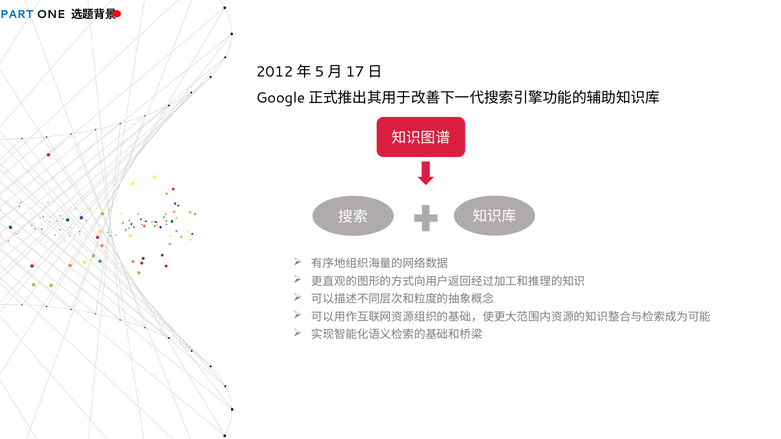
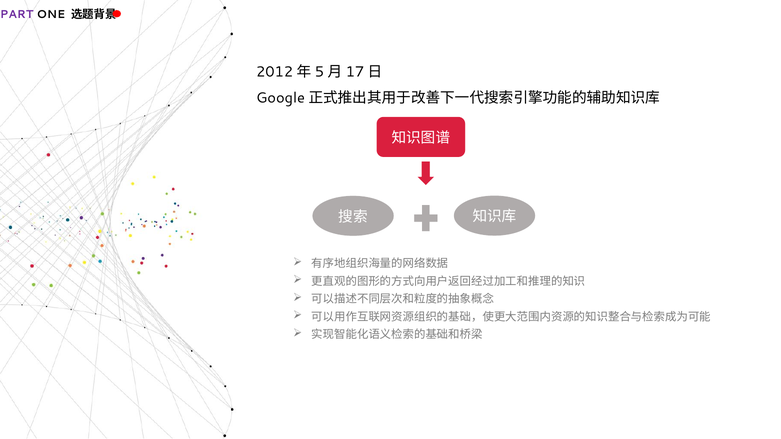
PART colour: blue -> purple (17, 14)
